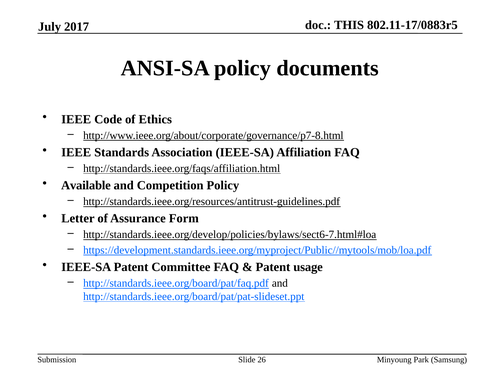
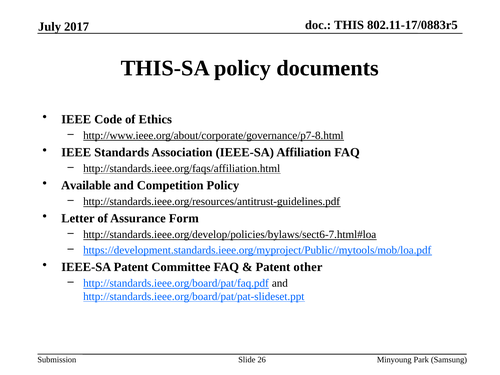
ANSI-SA: ANSI-SA -> THIS-SA (165, 68)
usage: usage -> other (308, 267)
